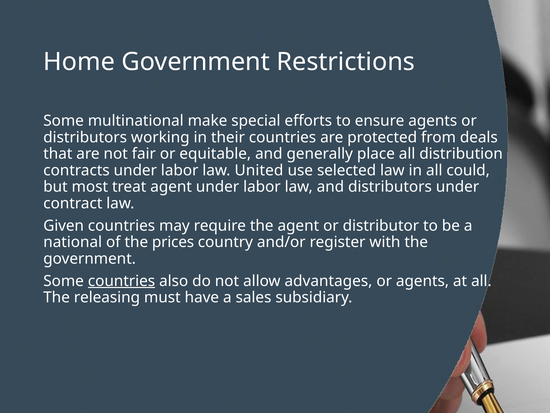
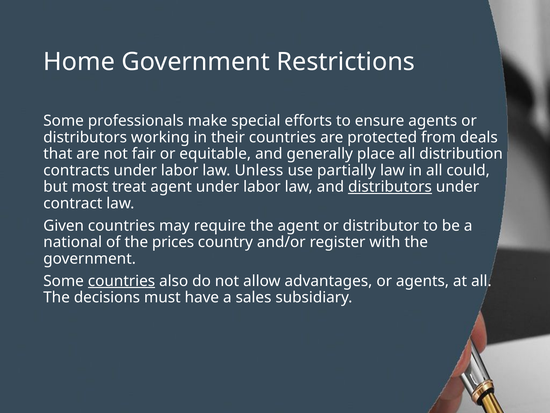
multinational: multinational -> professionals (136, 121)
United: United -> Unless (259, 170)
selected: selected -> partially (346, 170)
distributors underline: none -> present (390, 187)
releasing: releasing -> decisions (107, 297)
